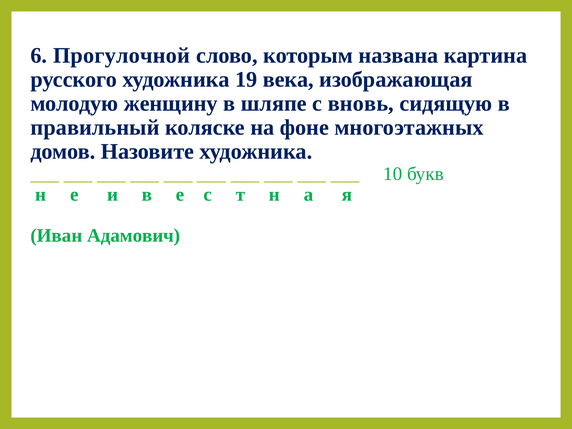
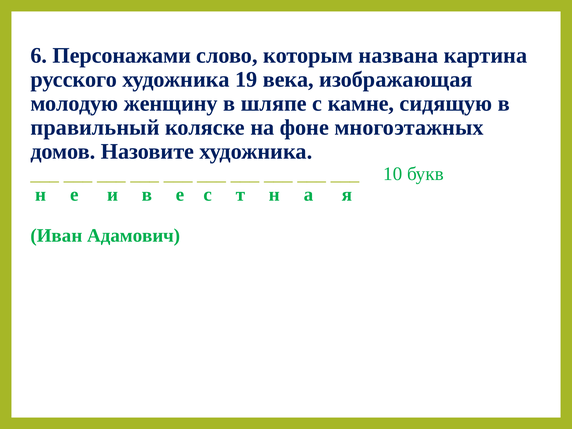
Прогулочной: Прогулочной -> Персонажами (122, 56)
вновь: вновь -> камне (361, 104)
